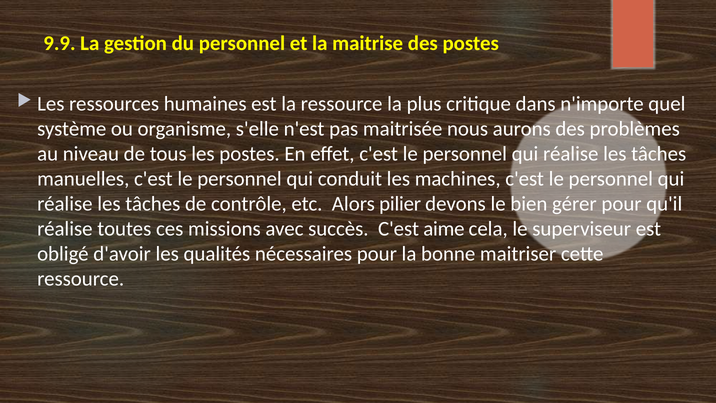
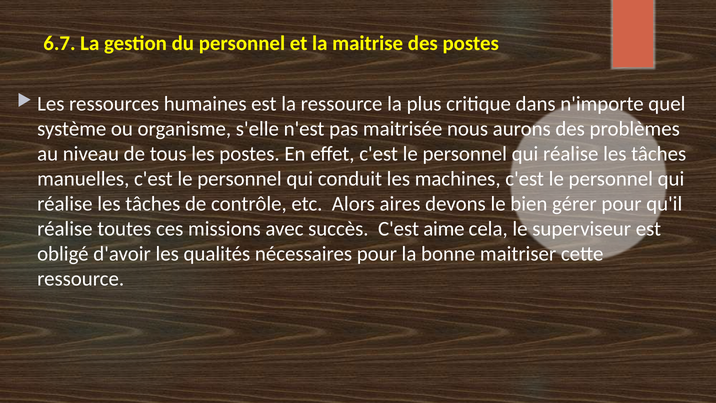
9.9: 9.9 -> 6.7 (59, 43)
pilier: pilier -> aires (400, 204)
